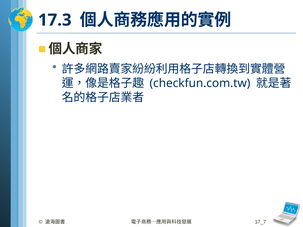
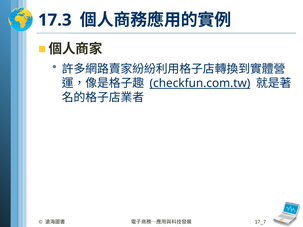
checkfun.com.tw underline: none -> present (200, 83)
